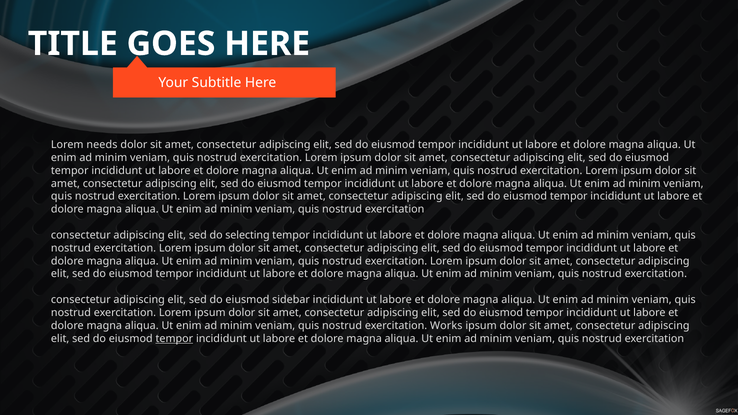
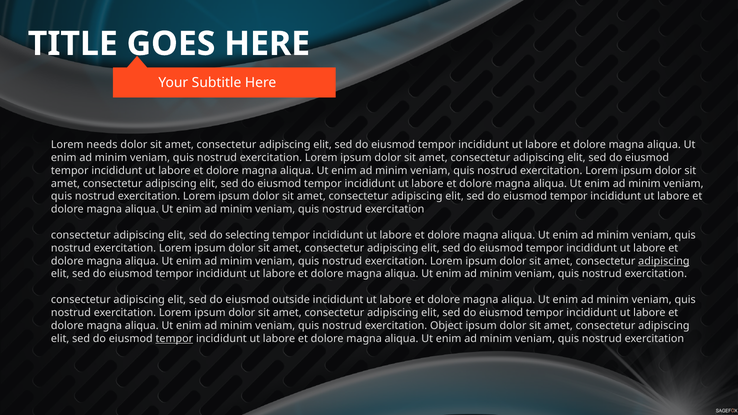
adipiscing underline: none -> present (664, 261)
sidebar: sidebar -> outside (291, 300)
Works: Works -> Object (446, 326)
